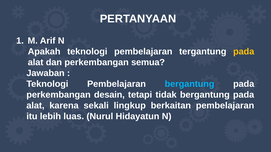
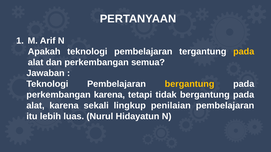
bergantung colour: light blue -> yellow (190, 84)
perkembangan desain: desain -> karena (109, 95)
berkaitan: berkaitan -> penilaian (171, 106)
